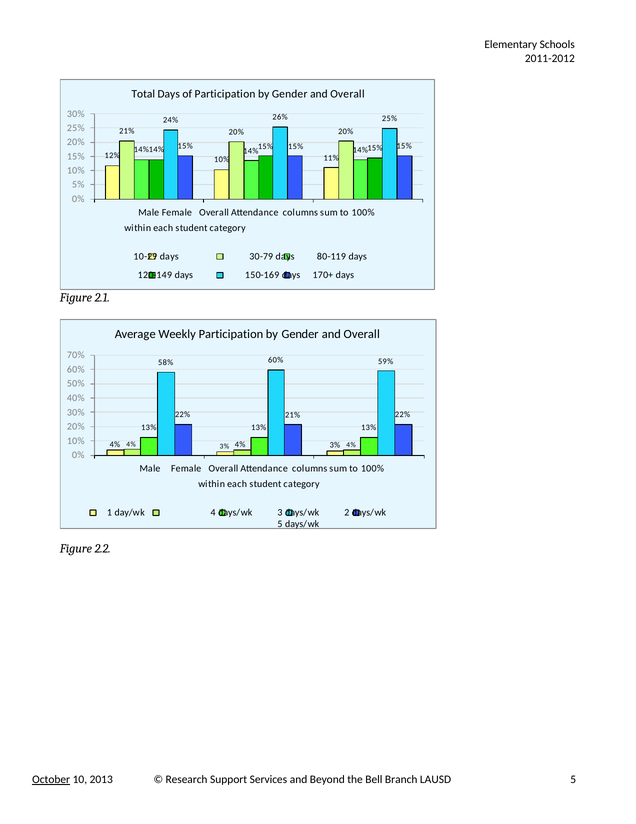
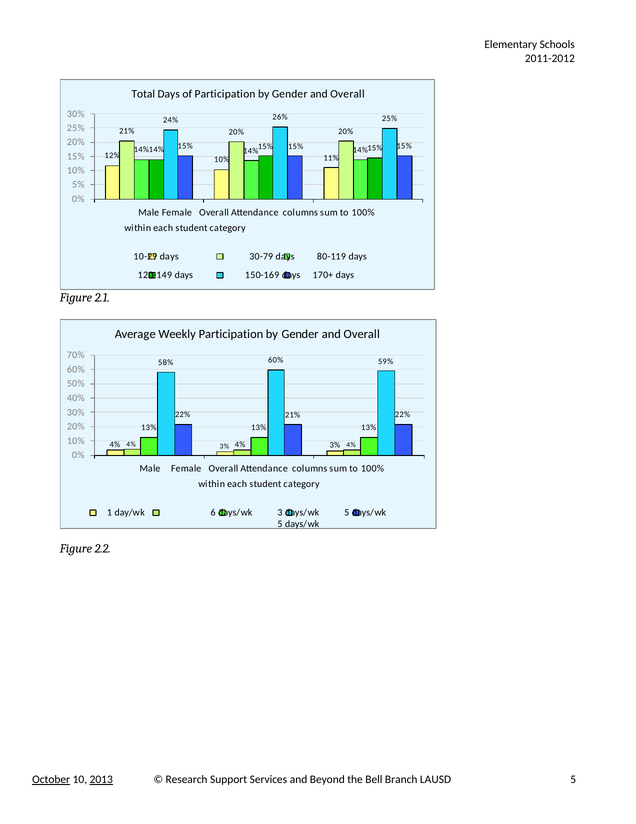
4: 4 -> 6 (213, 512)
3 days/wk 2: 2 -> 5 (347, 512)
2013 underline: none -> present (101, 779)
